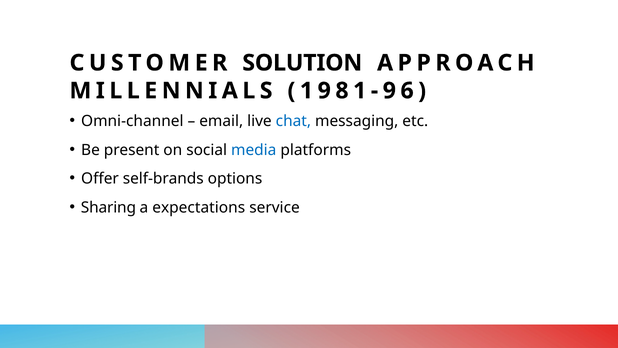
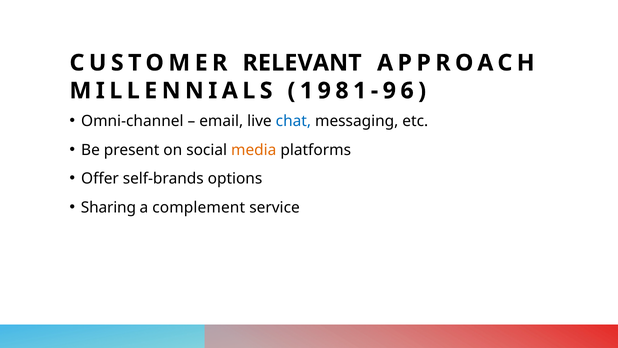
SOLUTION: SOLUTION -> RELEVANT (302, 63)
media colour: blue -> orange (254, 150)
expectations: expectations -> complement (199, 207)
